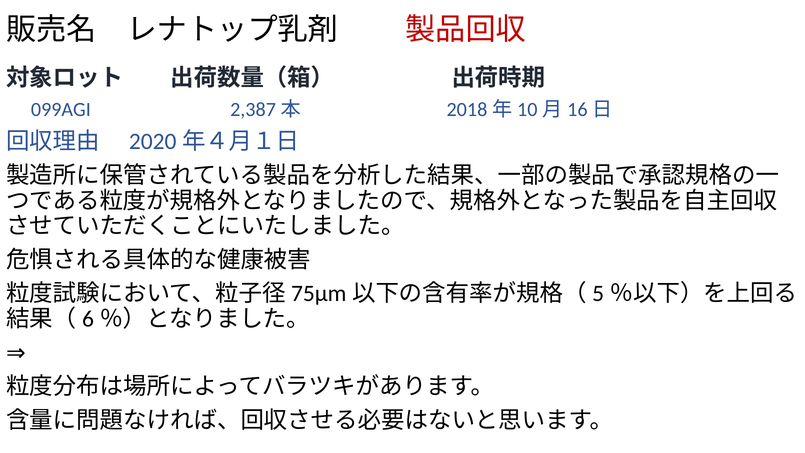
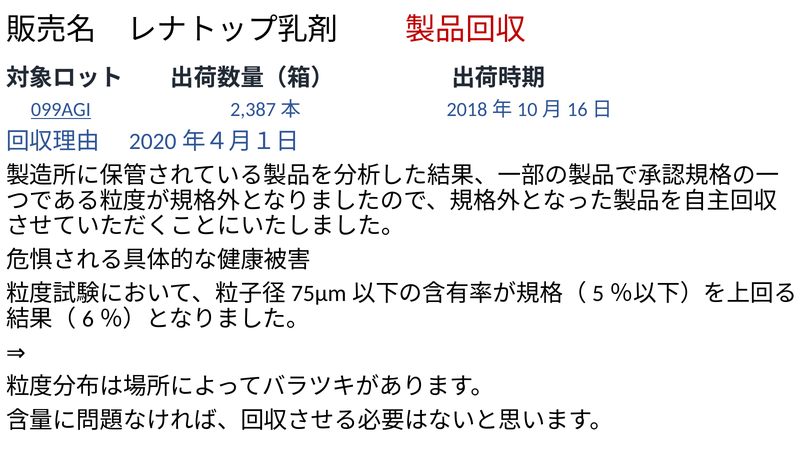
099AGI underline: none -> present (61, 110)
